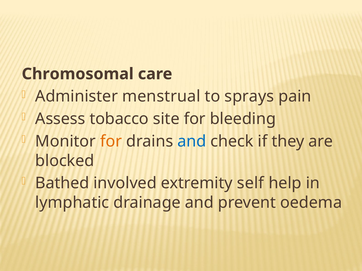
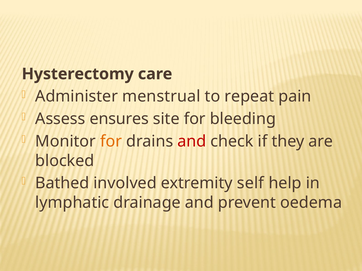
Chromosomal: Chromosomal -> Hysterectomy (78, 74)
sprays: sprays -> repeat (249, 97)
tobacco: tobacco -> ensures (119, 119)
and colour: blue -> red (192, 142)
